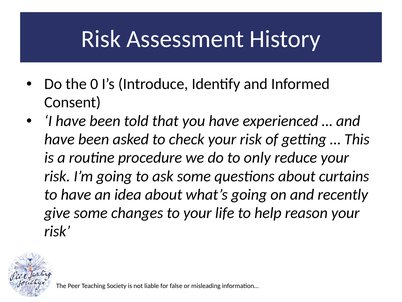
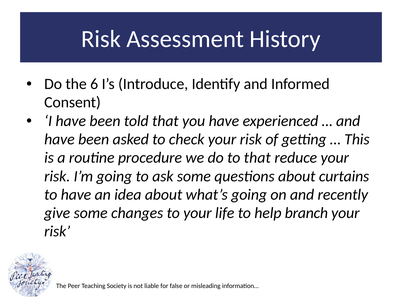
0: 0 -> 6 (94, 84)
to only: only -> that (257, 157)
reason: reason -> branch (306, 213)
